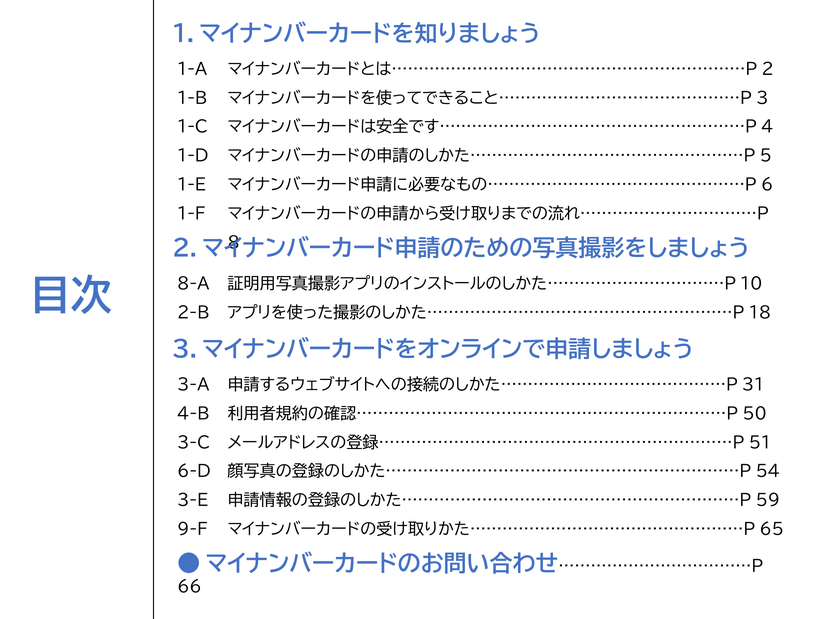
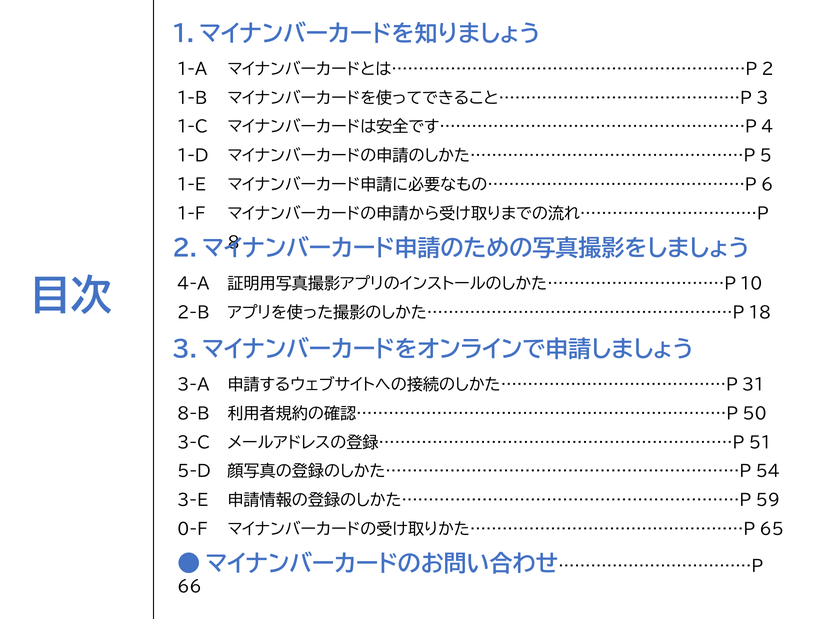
8-A: 8-A -> 4-A (193, 284)
4-B: 4-B -> 8-B (193, 414)
6-D: 6-D -> 5-D (194, 472)
9-F: 9-F -> 0-F (192, 530)
